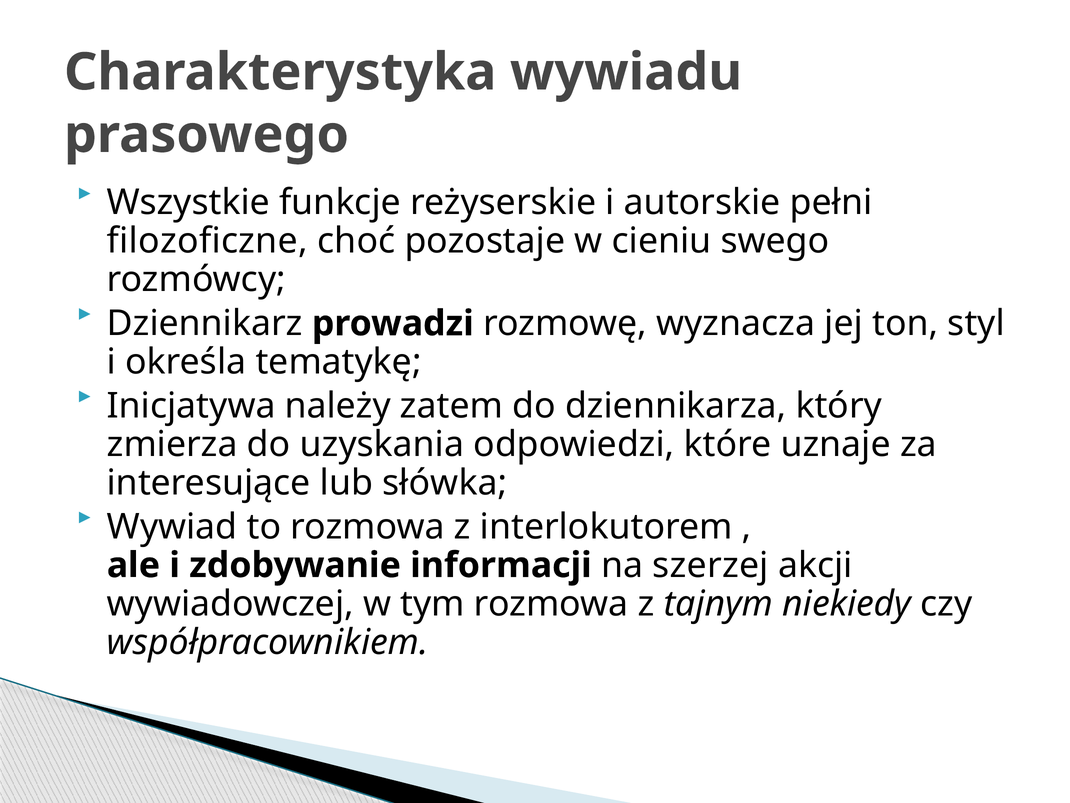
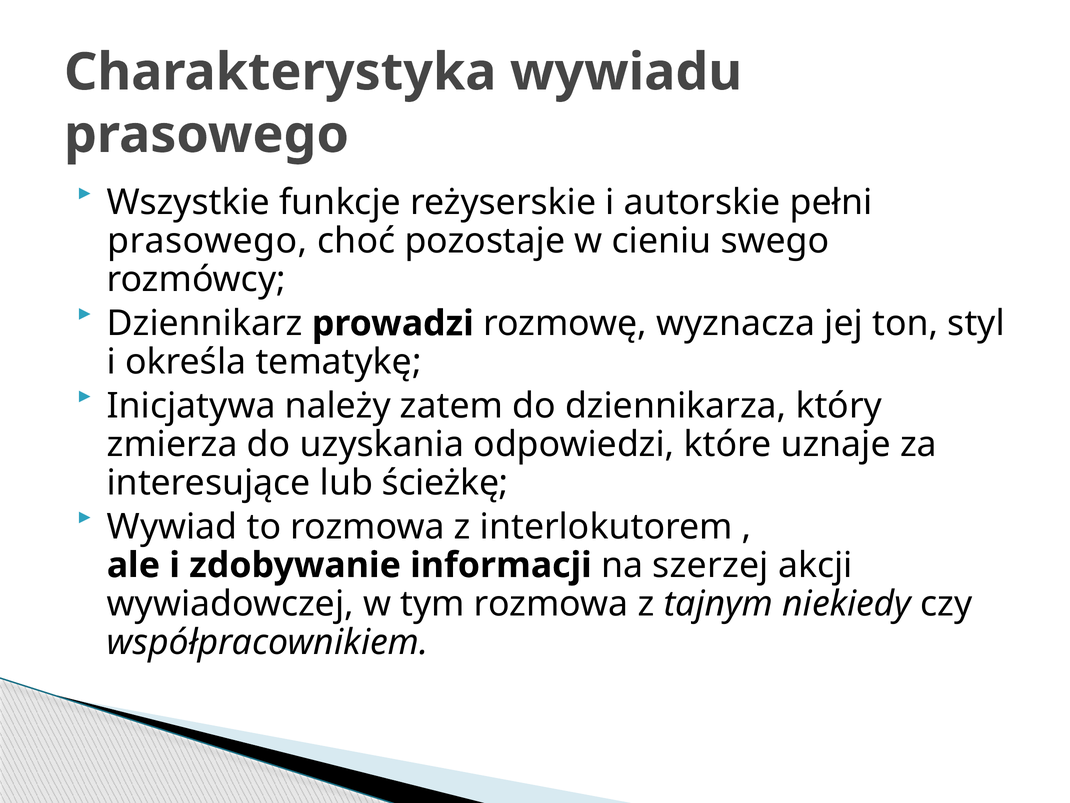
filozoficzne: filozoficzne -> prasowego (207, 241)
słówka: słówka -> ścieżkę (445, 483)
